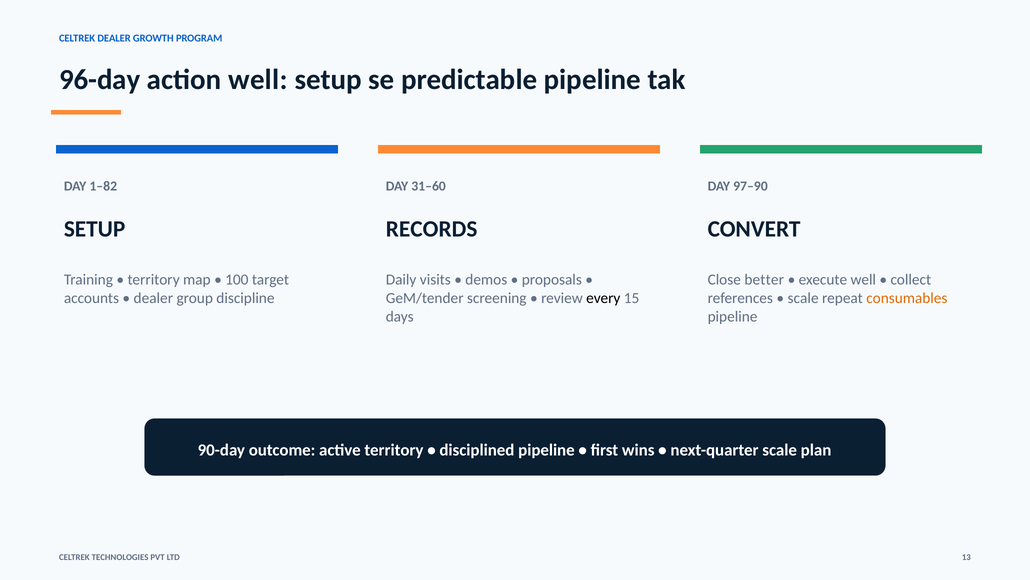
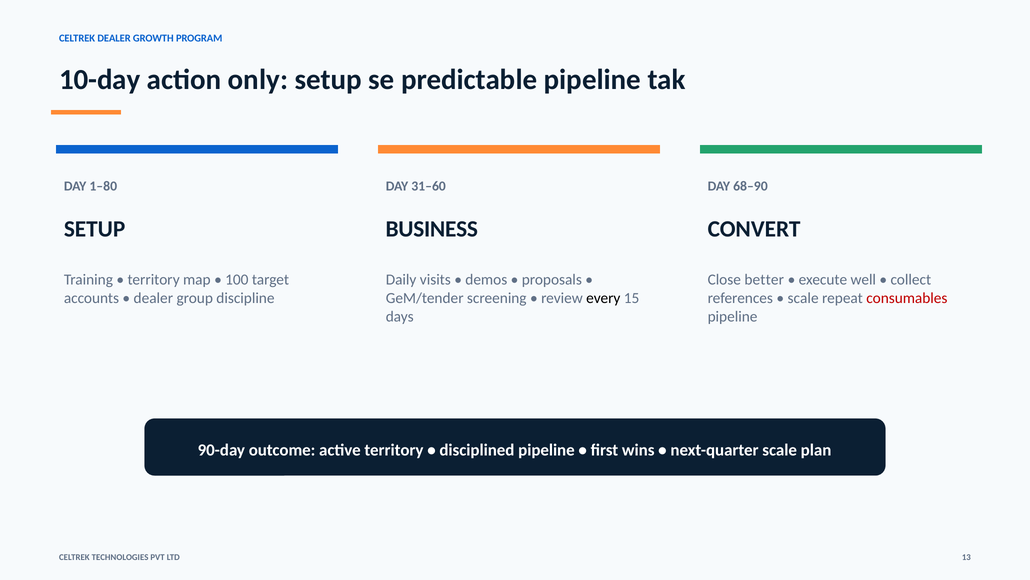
96-day: 96-day -> 10-day (100, 80)
action well: well -> only (258, 80)
1–82: 1–82 -> 1–80 (103, 186)
97–90: 97–90 -> 68–90 (750, 186)
RECORDS: RECORDS -> BUSINESS (432, 229)
consumables colour: orange -> red (907, 298)
